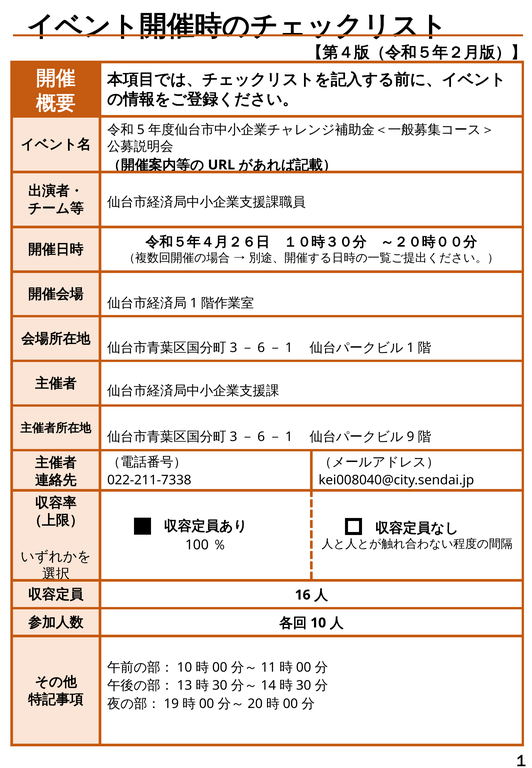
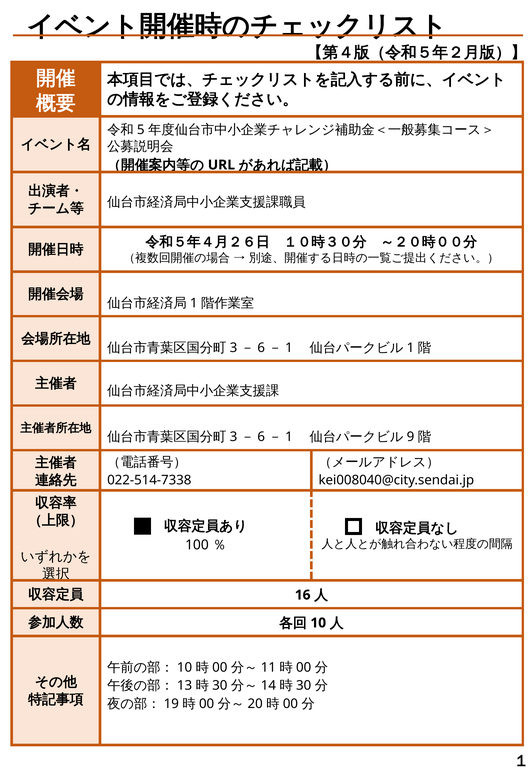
022-211-7338: 022-211-7338 -> 022-514-7338 (149, 480)
